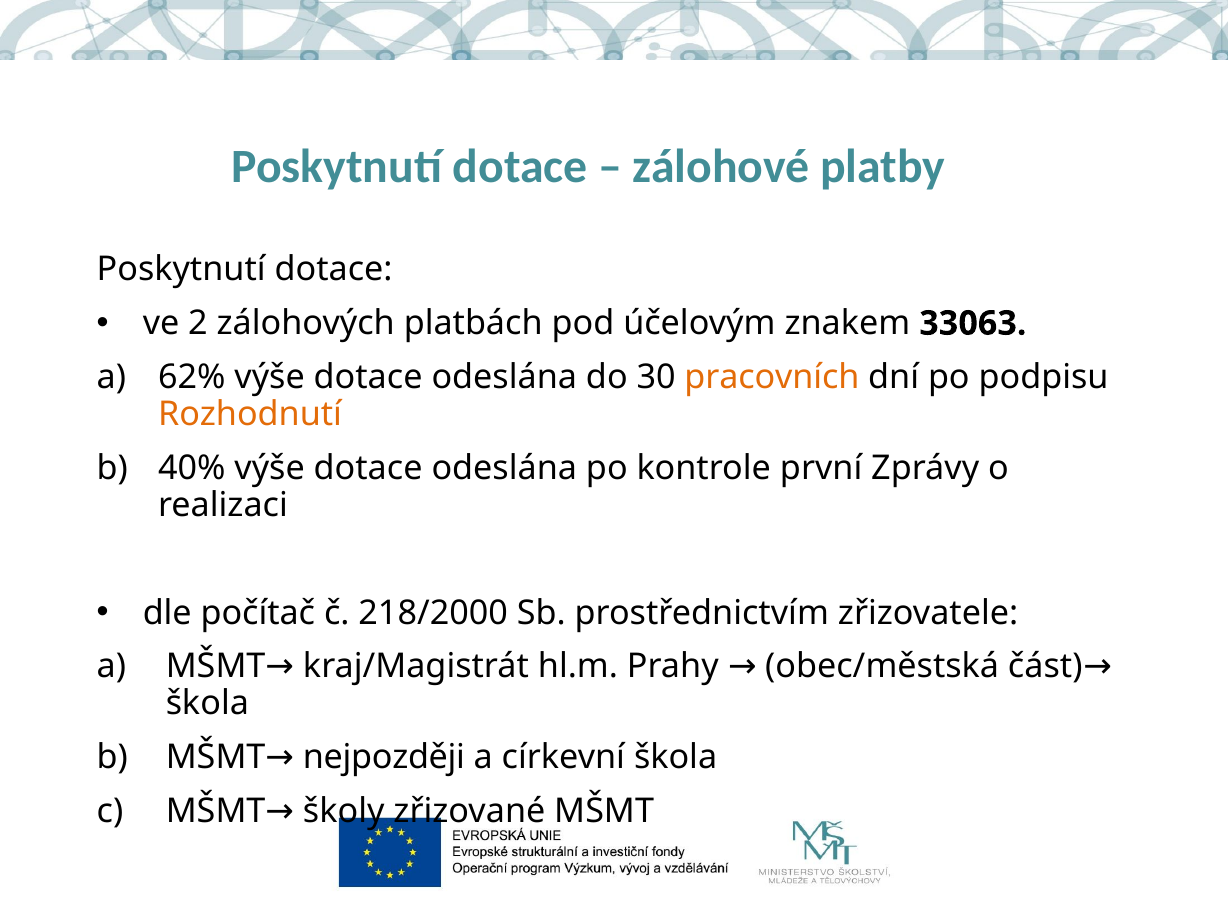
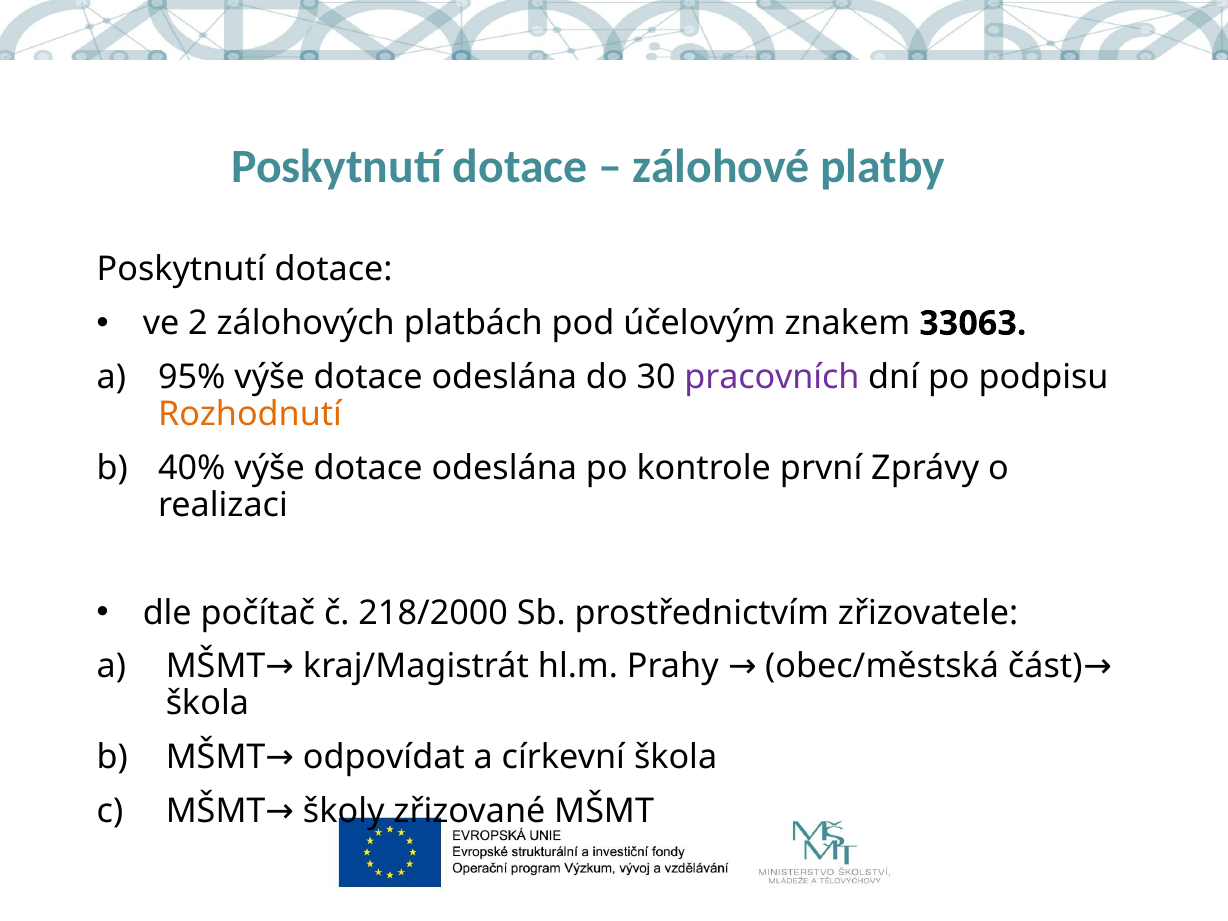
62%: 62% -> 95% (192, 377)
pracovních colour: orange -> purple (772, 377)
nejpozději: nejpozději -> odpovídat (384, 757)
